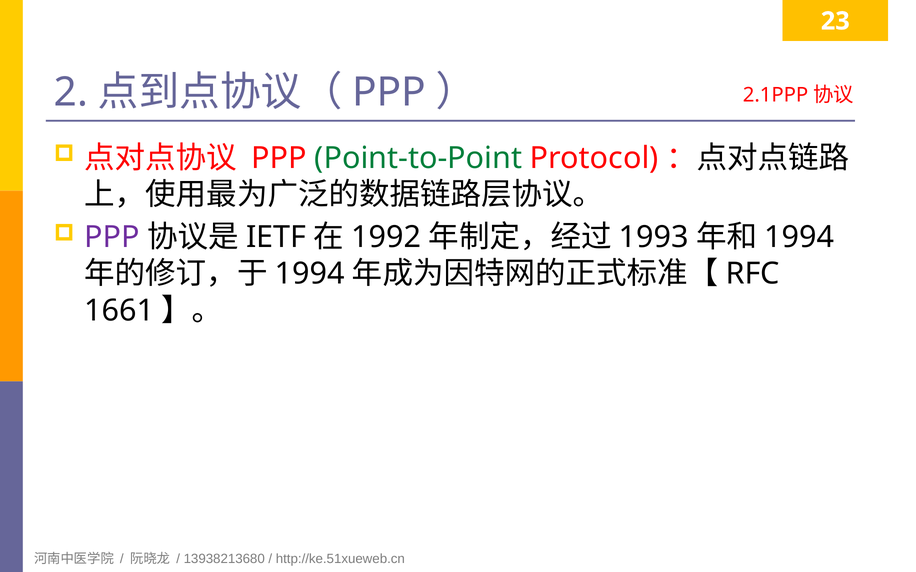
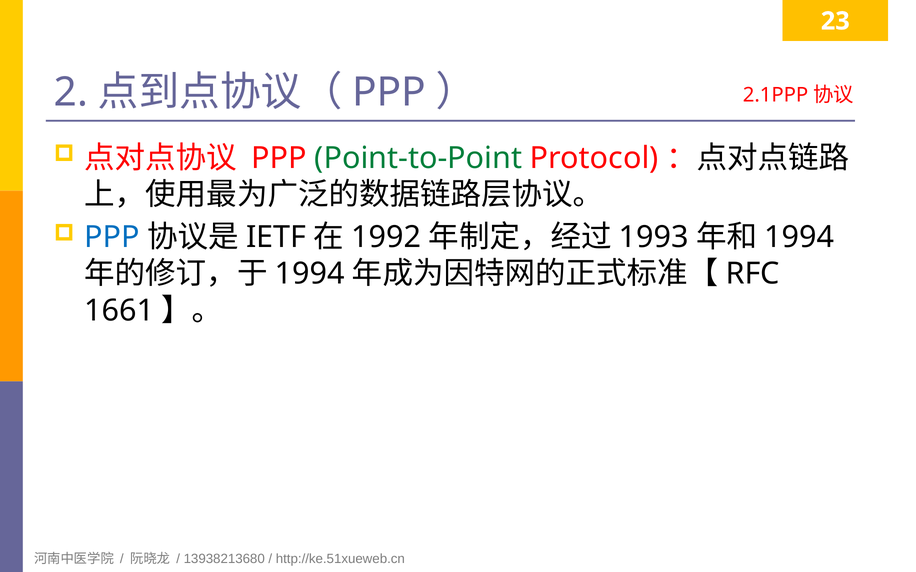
PPP colour: purple -> blue (112, 237)
